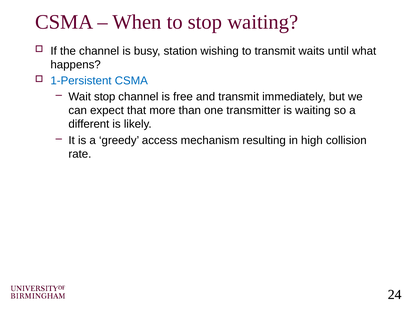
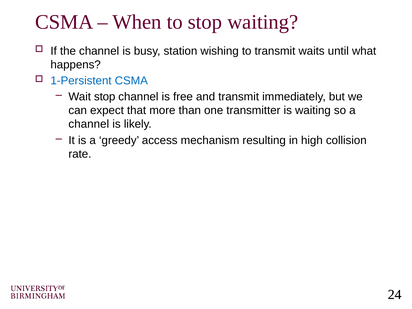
different: different -> channel (89, 124)
